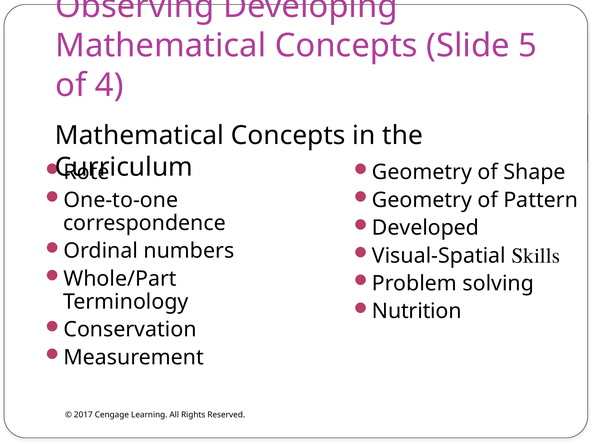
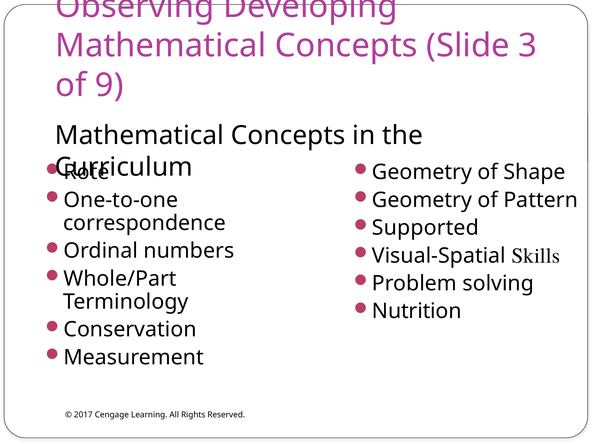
5: 5 -> 3 (528, 46)
4: 4 -> 9 (109, 85)
Developed: Developed -> Supported (425, 228)
